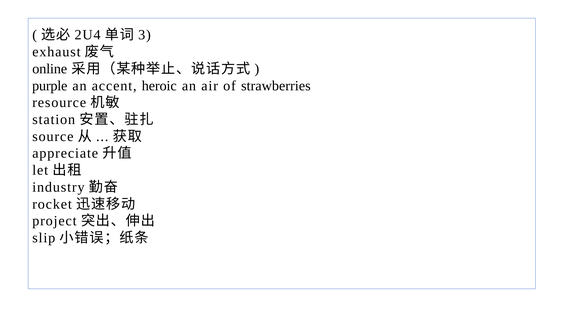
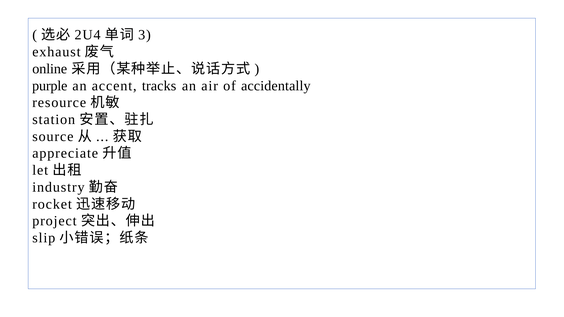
heroic: heroic -> tracks (159, 86)
strawberries: strawberries -> accidentally (276, 86)
